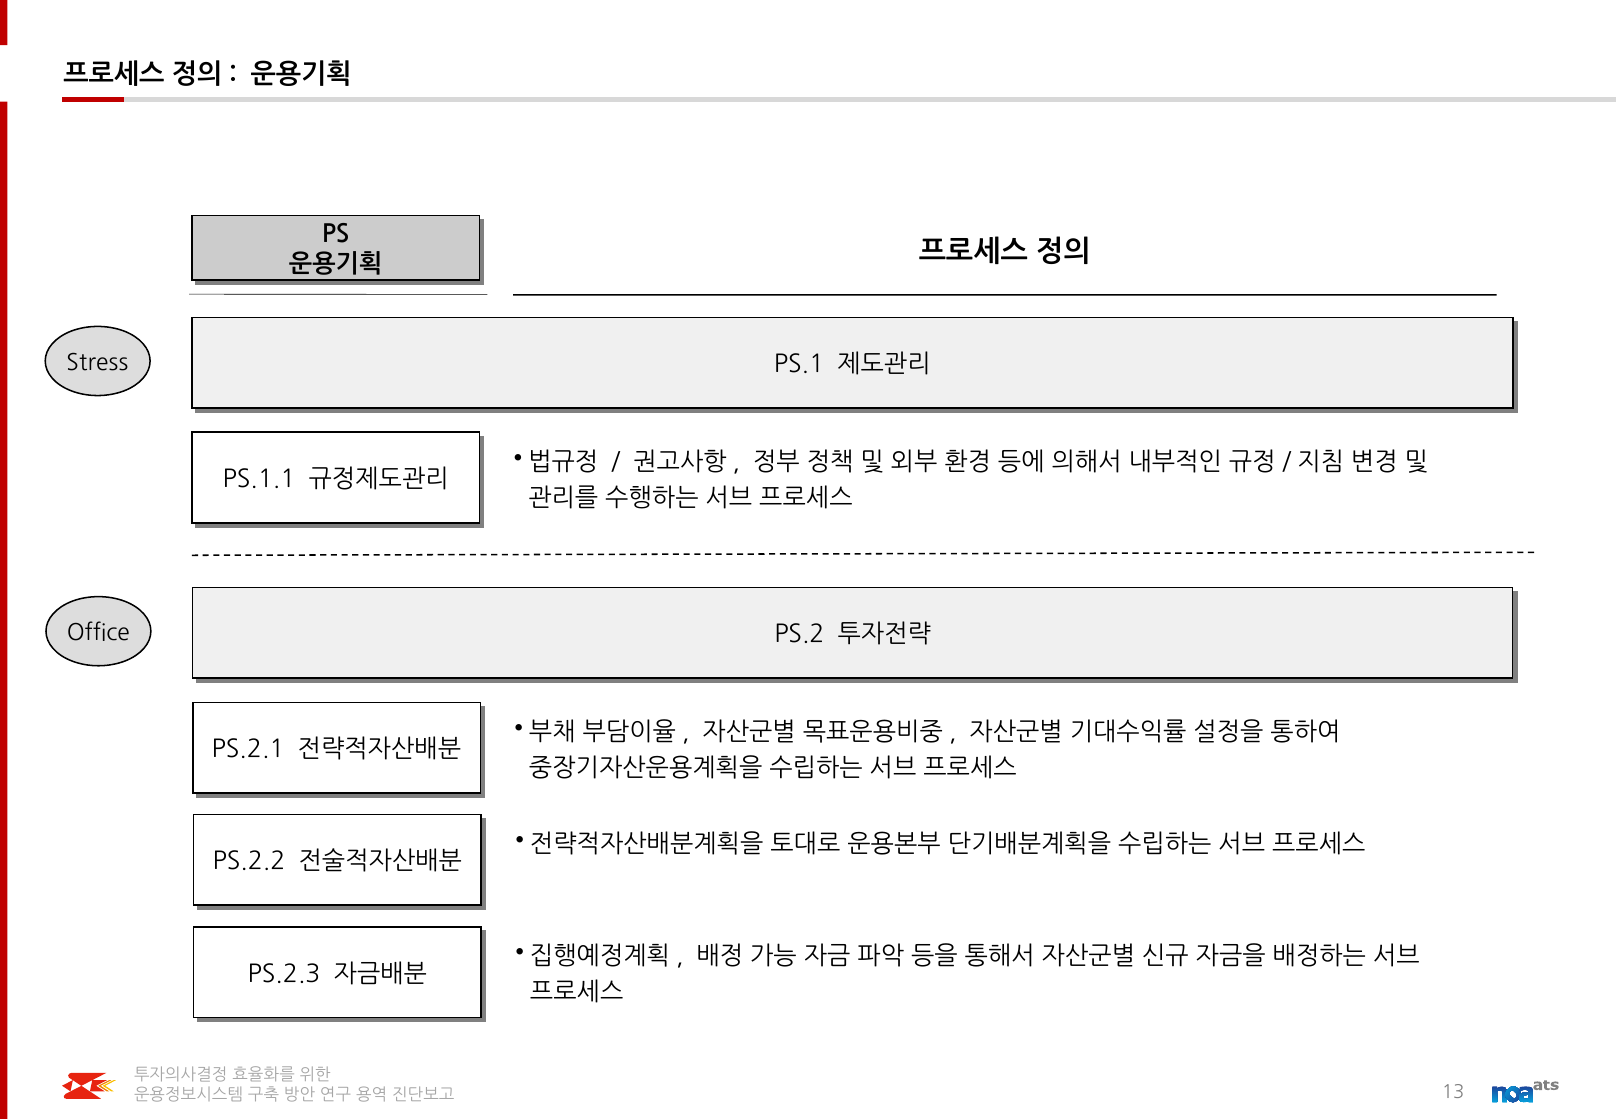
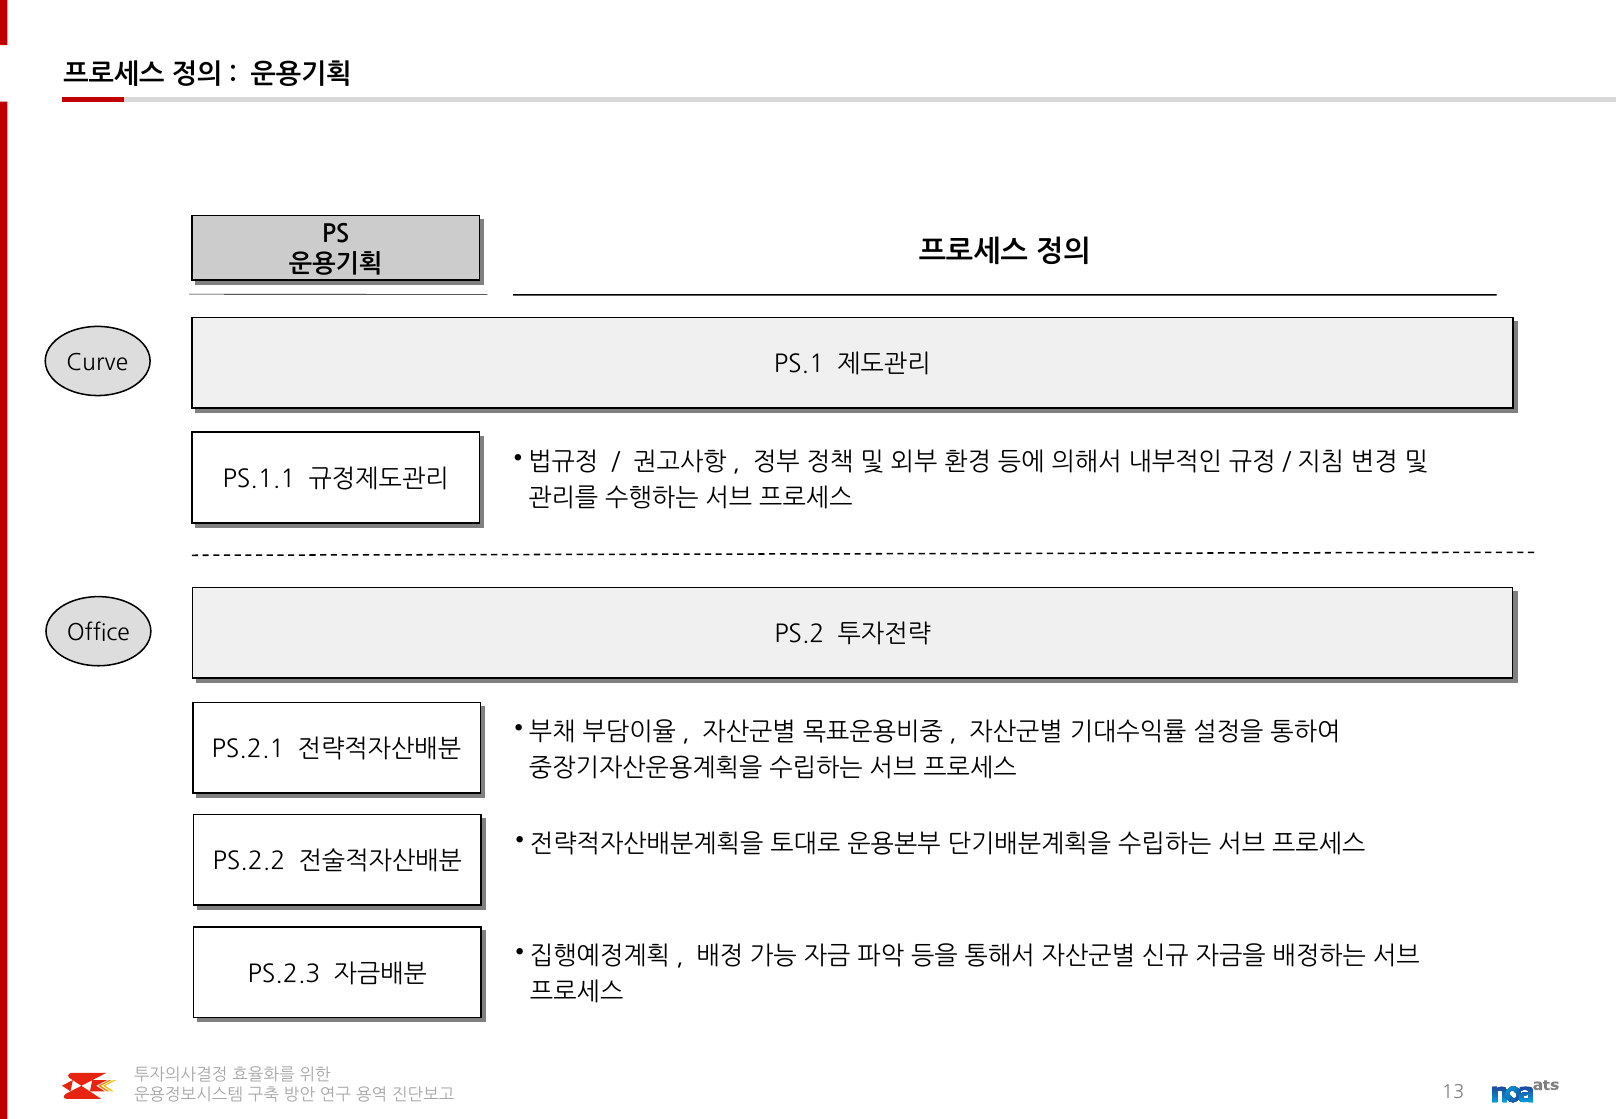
Stress: Stress -> Curve (97, 362)
